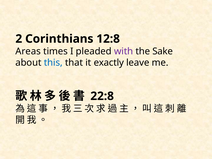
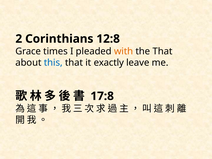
Areas: Areas -> Grace (28, 51)
with colour: purple -> orange (124, 51)
the Sake: Sake -> That (163, 51)
22:8: 22:8 -> 17:8 (102, 96)
